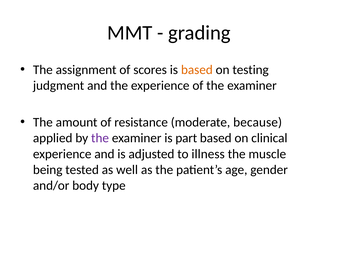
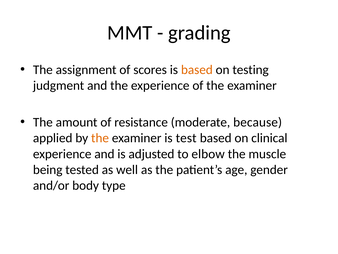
the colour: purple -> orange (100, 138)
part: part -> test (186, 138)
illness: illness -> elbow (208, 154)
